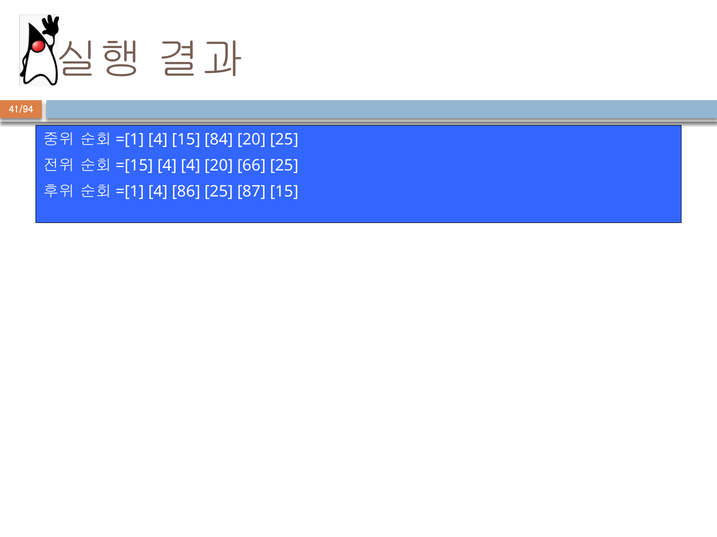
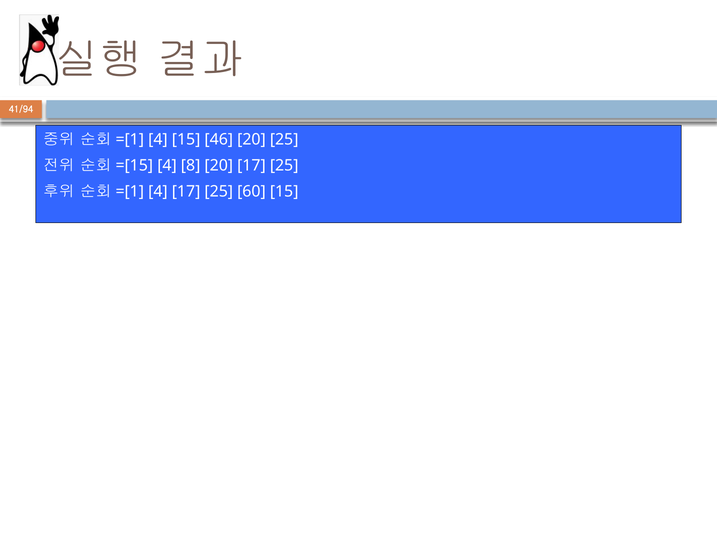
84: 84 -> 46 (219, 140)
4 4: 4 -> 8 (191, 166)
20 66: 66 -> 17 (251, 166)
4 86: 86 -> 17 (186, 192)
87: 87 -> 60 (251, 192)
